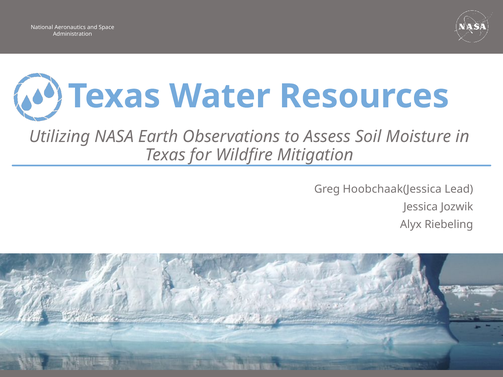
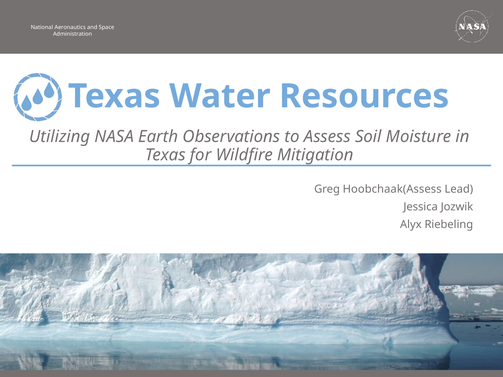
Hoobchaak(Jessica: Hoobchaak(Jessica -> Hoobchaak(Assess (392, 189)
